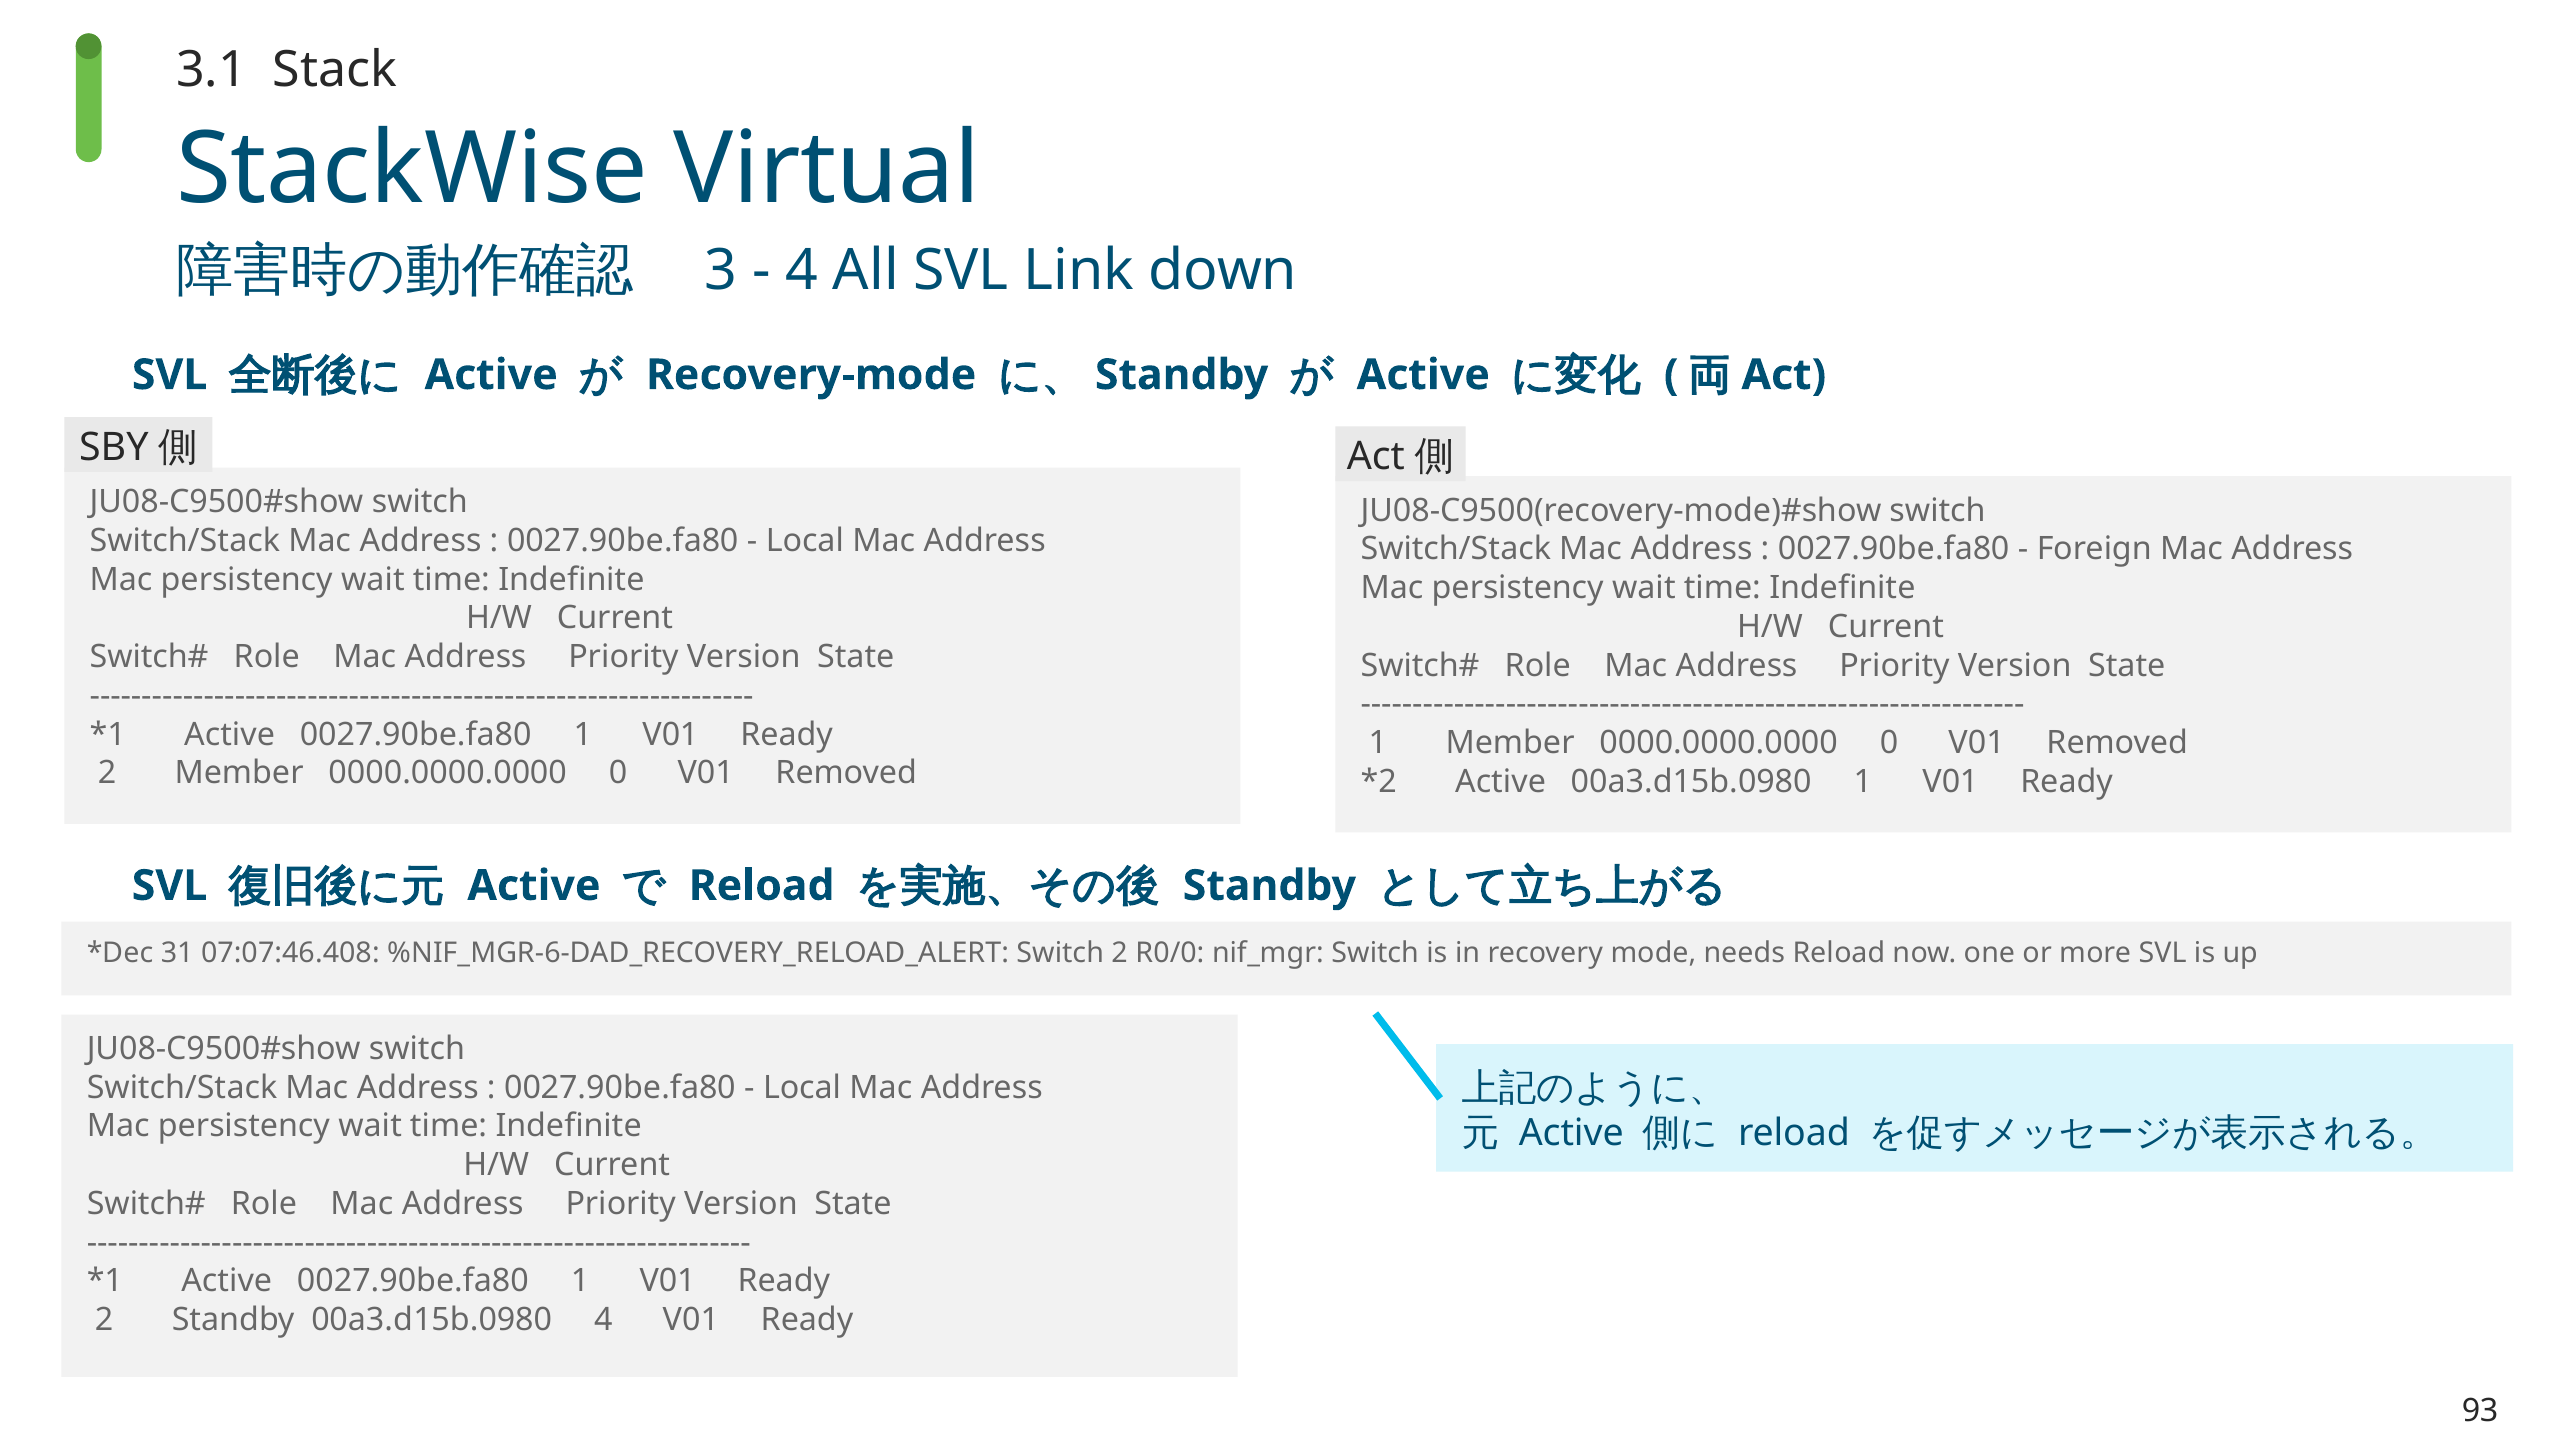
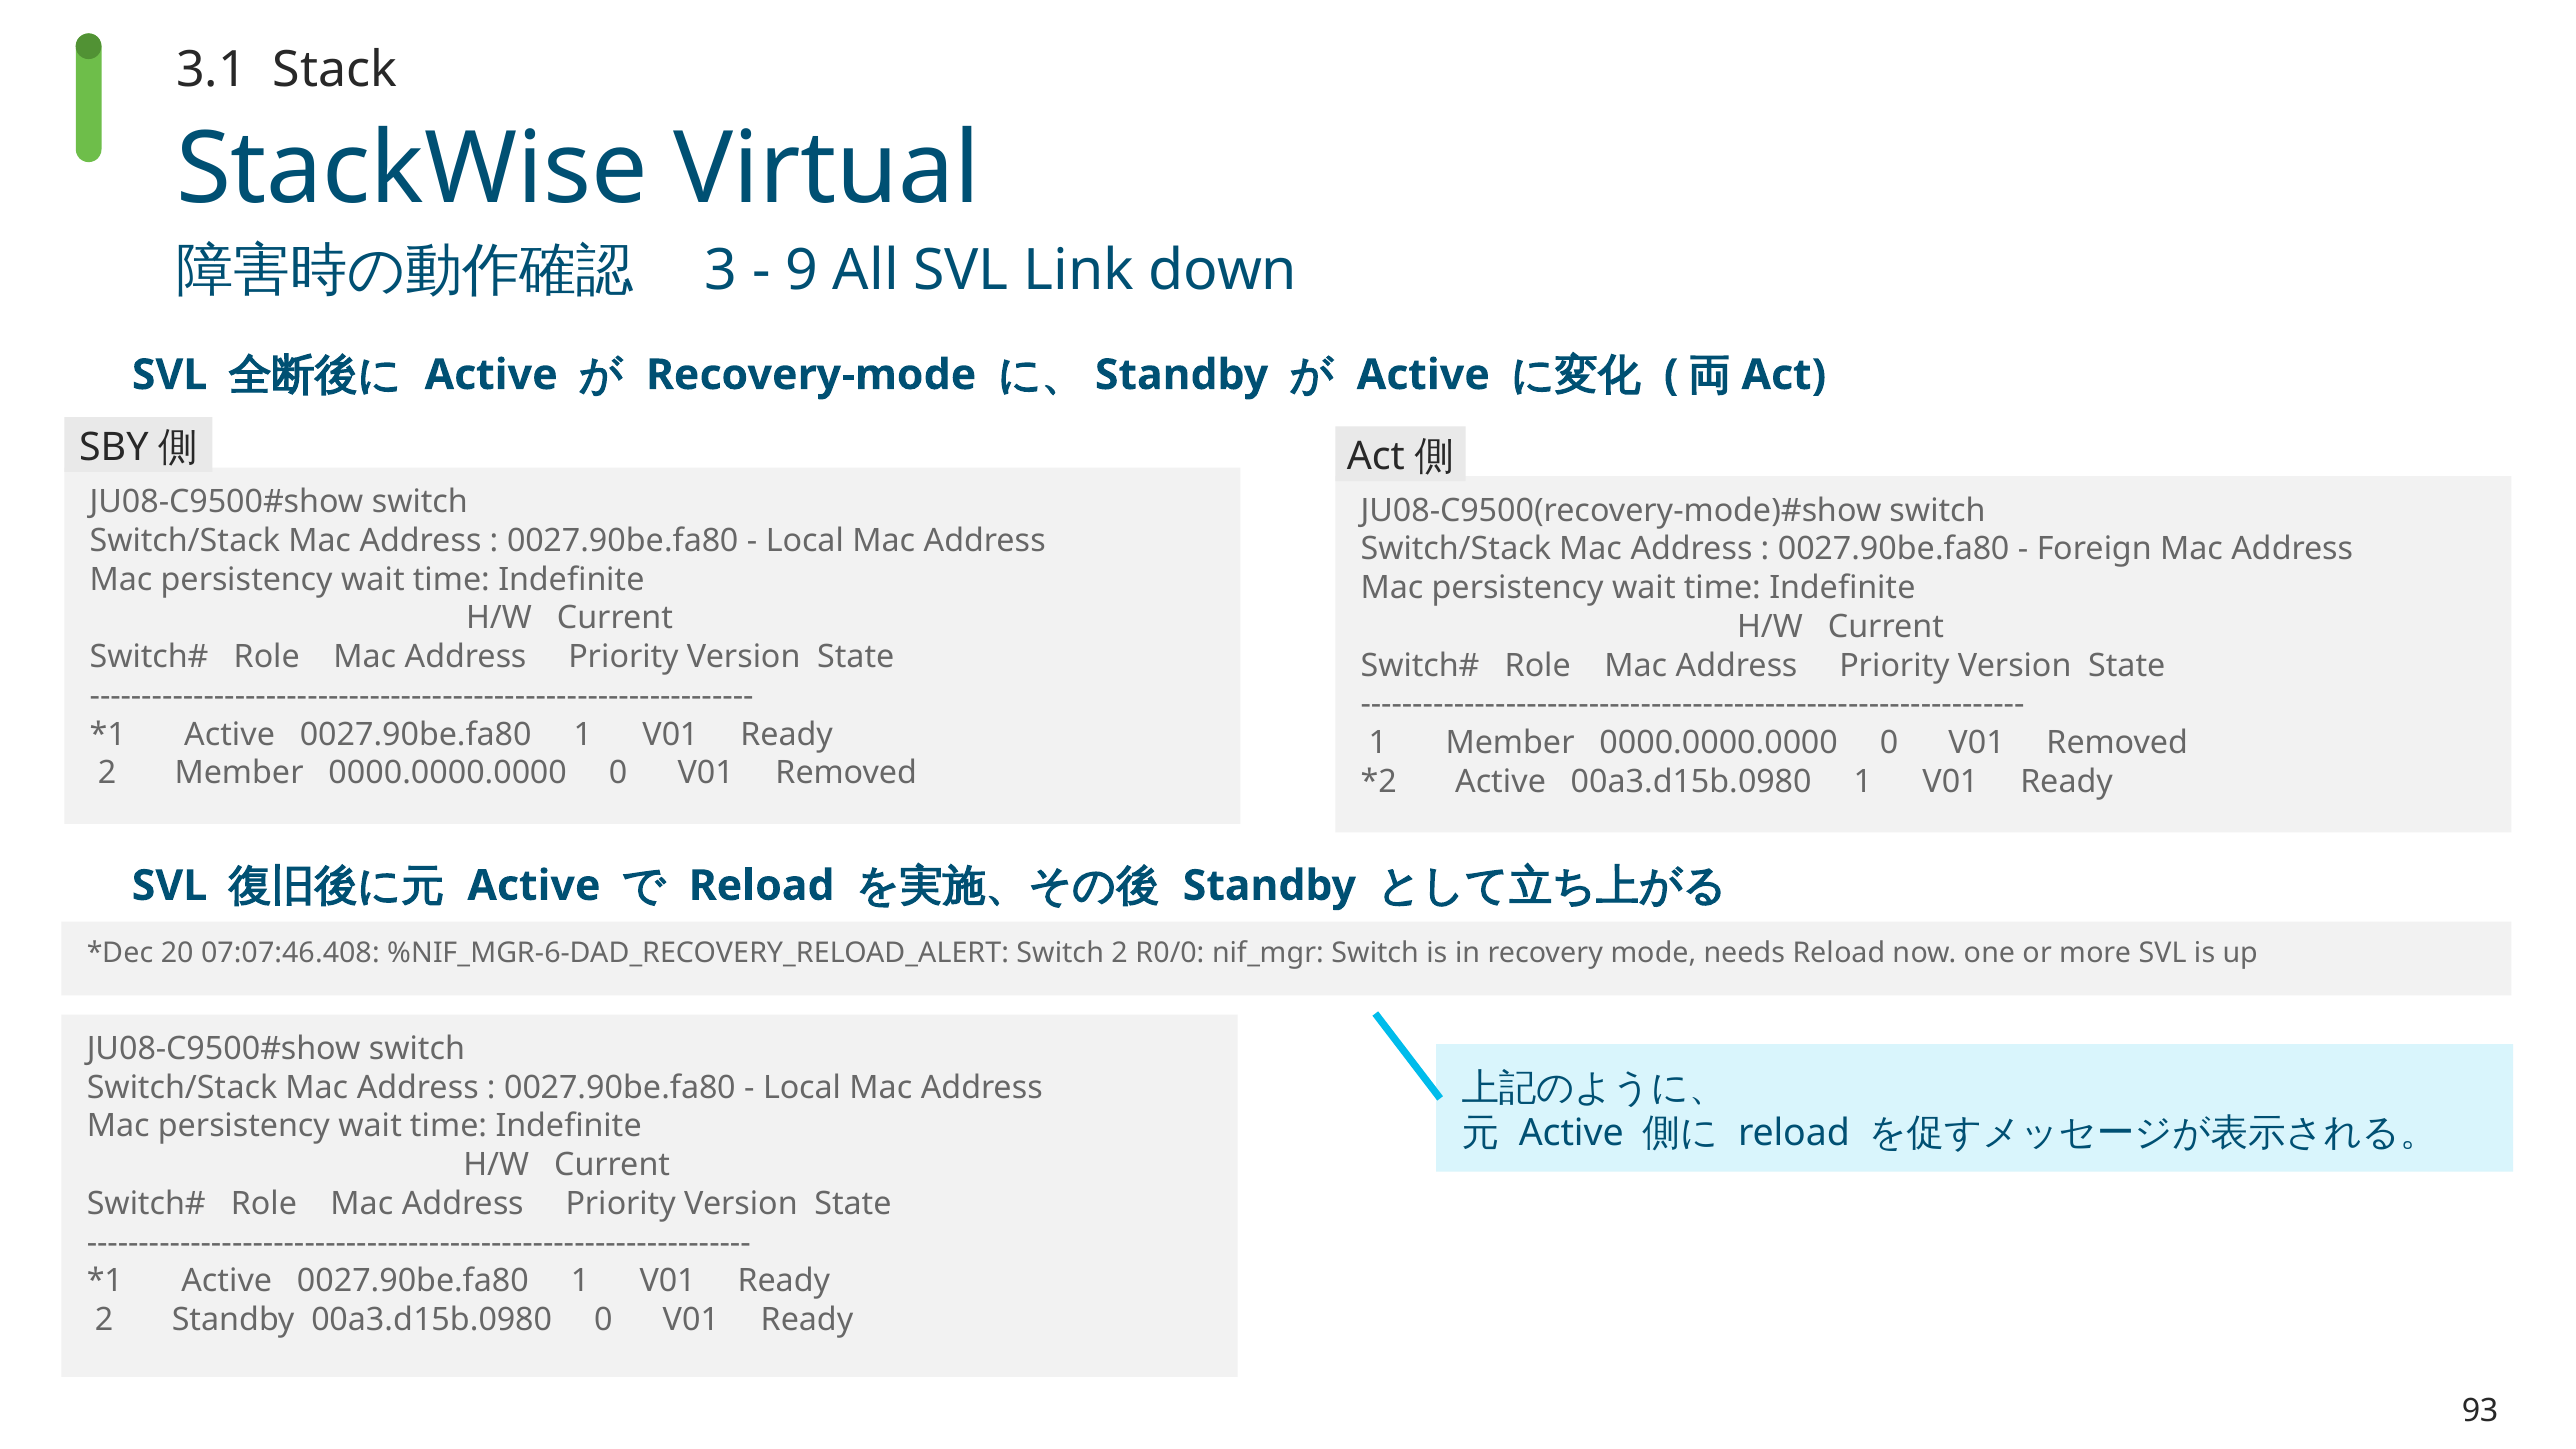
4: 4 -> 9 (802, 270)
31: 31 -> 20 (177, 954)
00a3.d15b.0980 4: 4 -> 0 (603, 1320)
